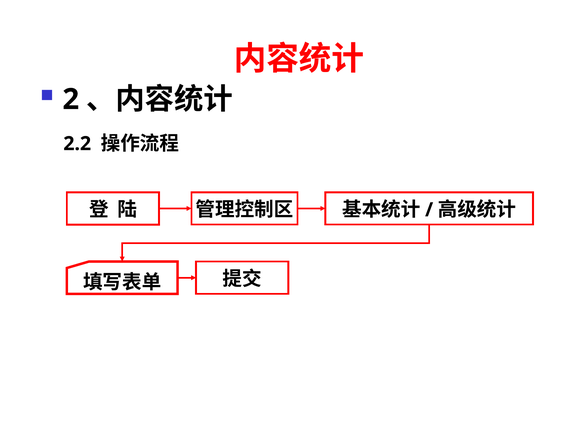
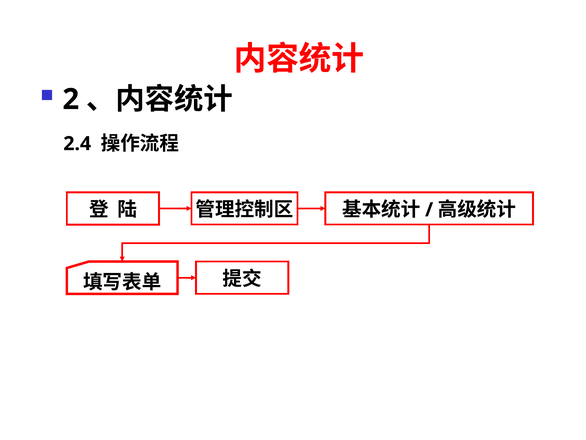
2.2: 2.2 -> 2.4 (77, 144)
